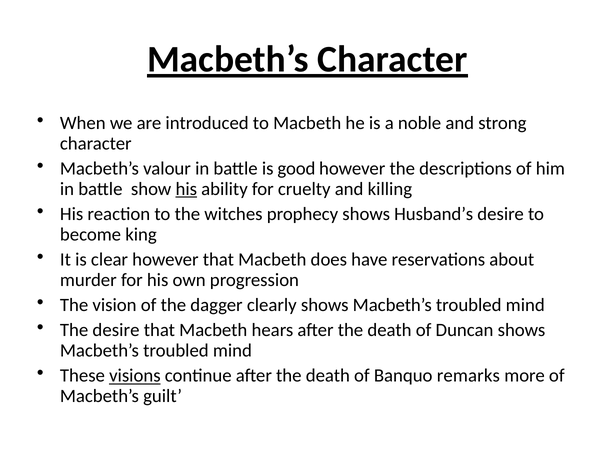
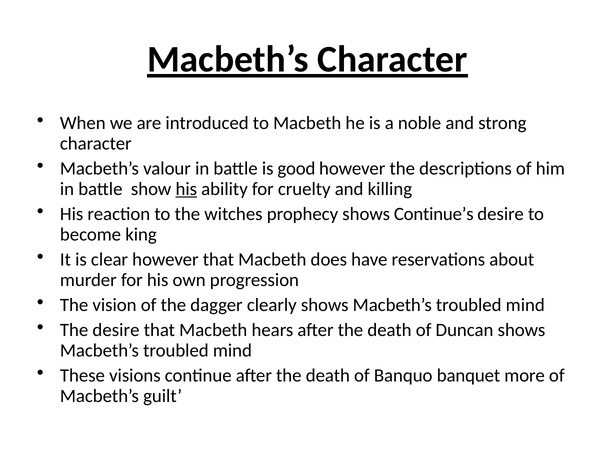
Husband’s: Husband’s -> Continue’s (434, 214)
visions underline: present -> none (135, 376)
remarks: remarks -> banquet (468, 376)
